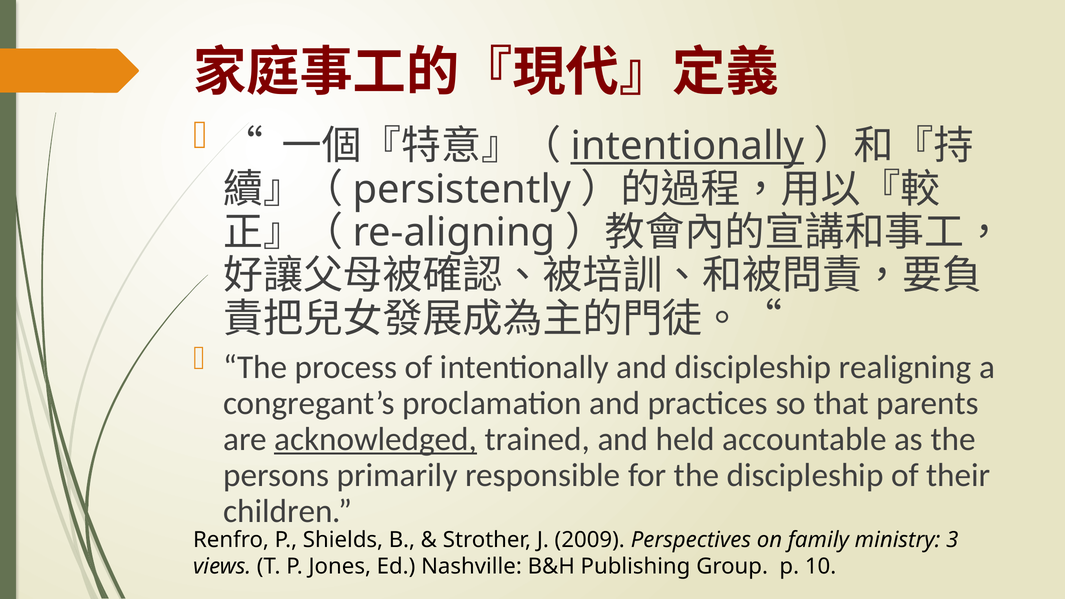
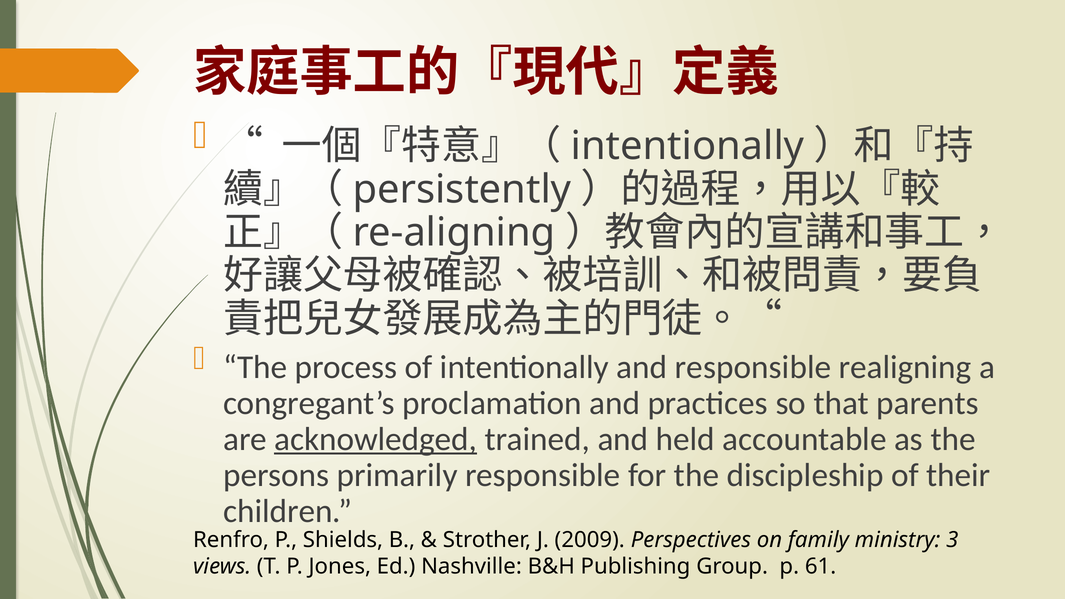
intentionally underline: present -> none (687, 146)
and discipleship: discipleship -> responsible (753, 368)
10: 10 -> 61 (821, 567)
